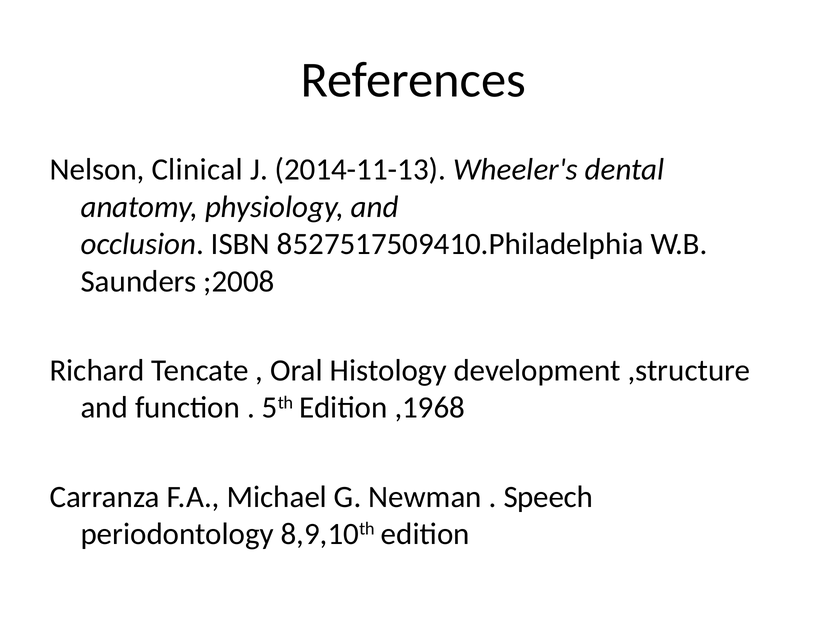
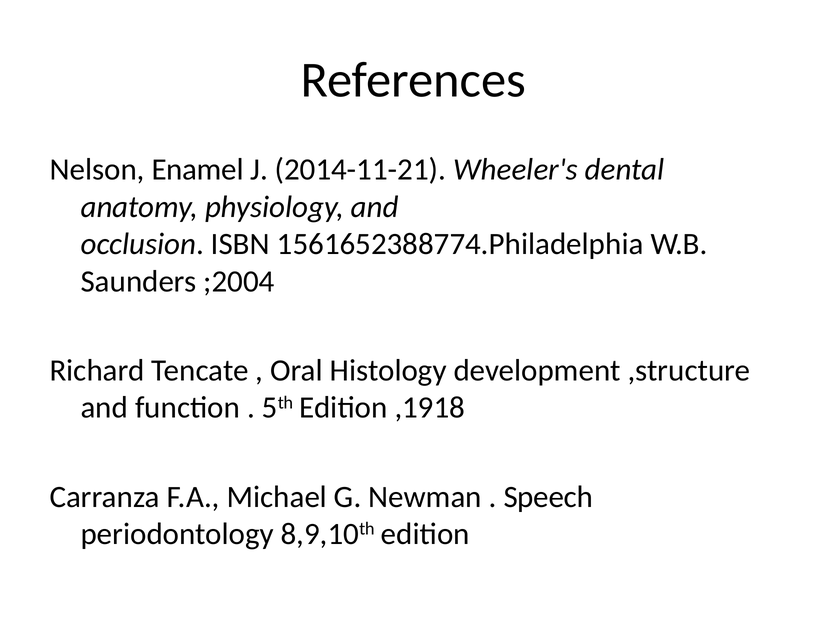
Clinical: Clinical -> Enamel (198, 170)
2014-11-13: 2014-11-13 -> 2014-11-21 (360, 170)
8527517509410.Philadelphia: 8527517509410.Philadelphia -> 1561652388774.Philadelphia (460, 244)
;2008: ;2008 -> ;2004 (239, 281)
,1968: ,1968 -> ,1918 (430, 408)
